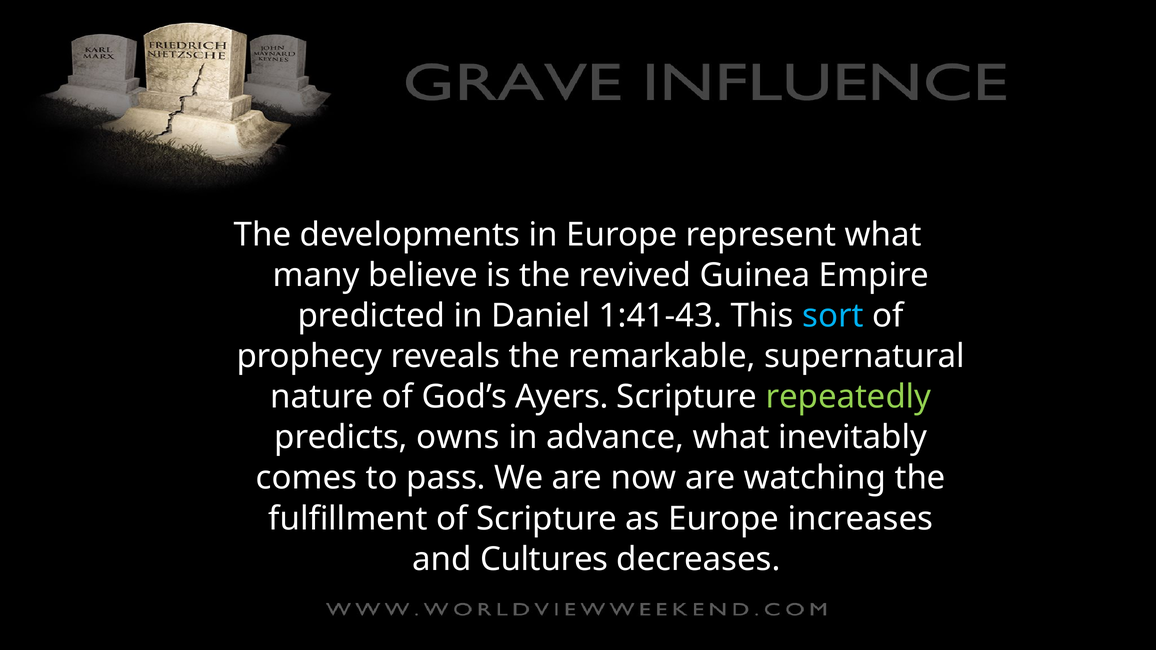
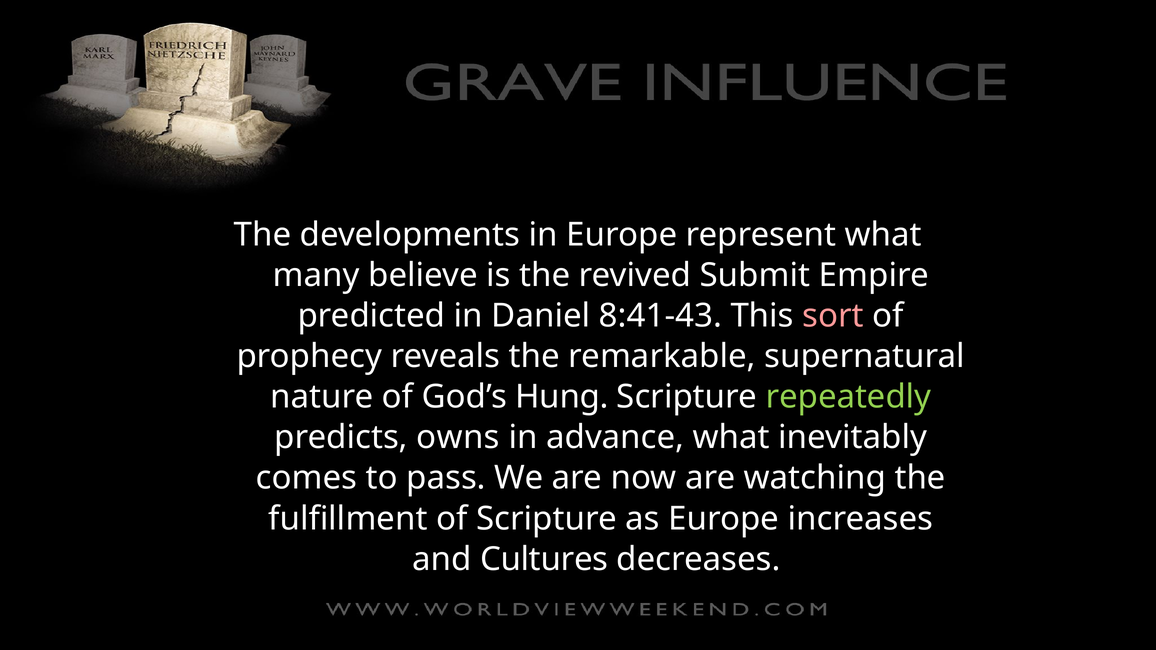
Guinea: Guinea -> Submit (755, 275)
1:41-43: 1:41-43 -> 8:41-43 (660, 316)
sort colour: light blue -> pink (833, 316)
Ayers: Ayers -> Hung (562, 397)
